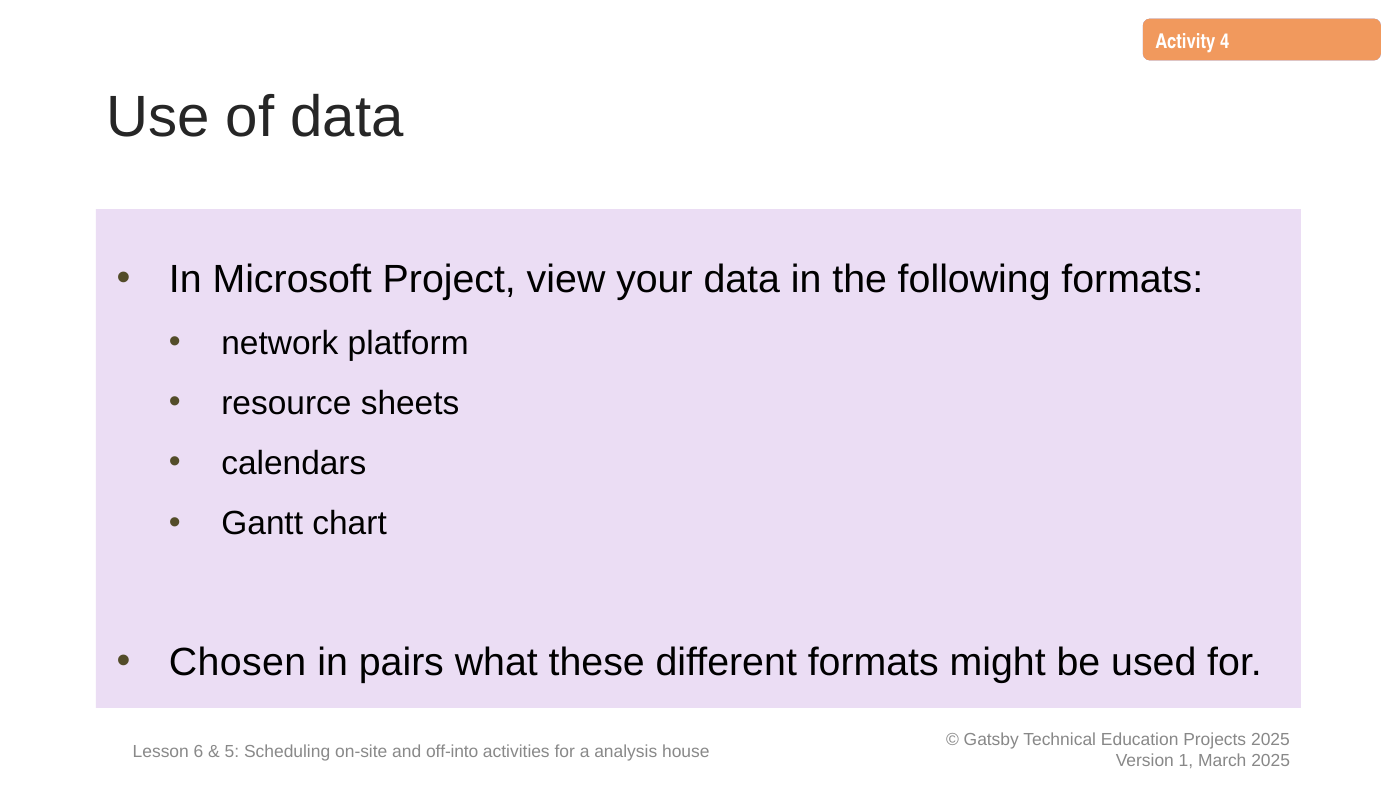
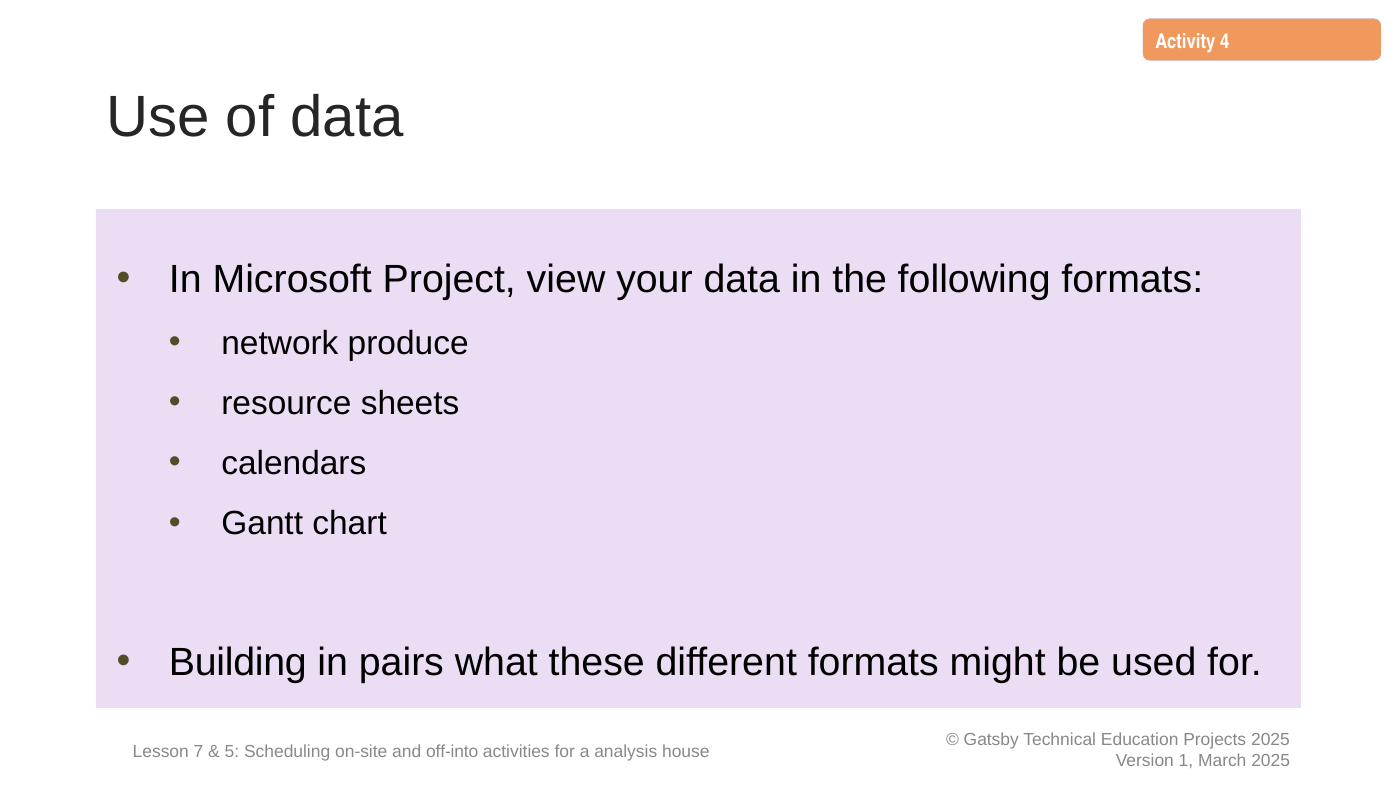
platform: platform -> produce (408, 343)
Chosen: Chosen -> Building (238, 662)
6: 6 -> 7 (199, 751)
